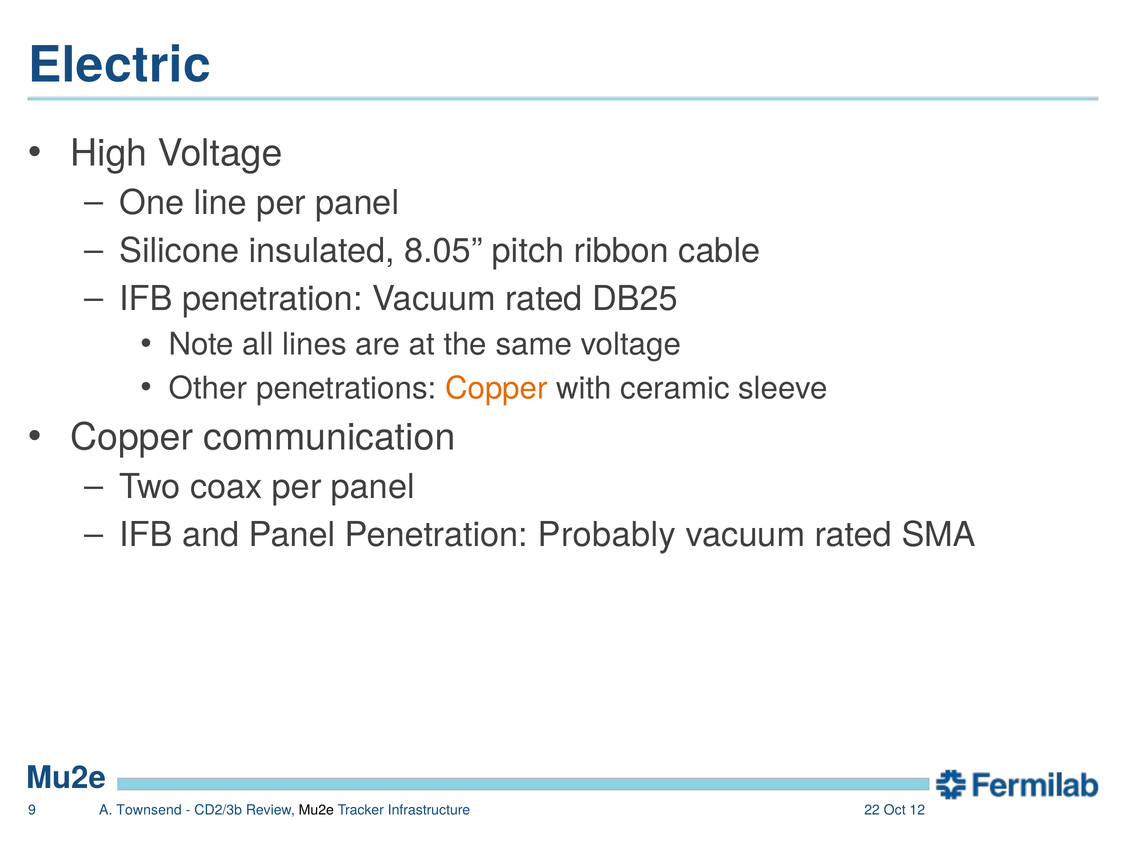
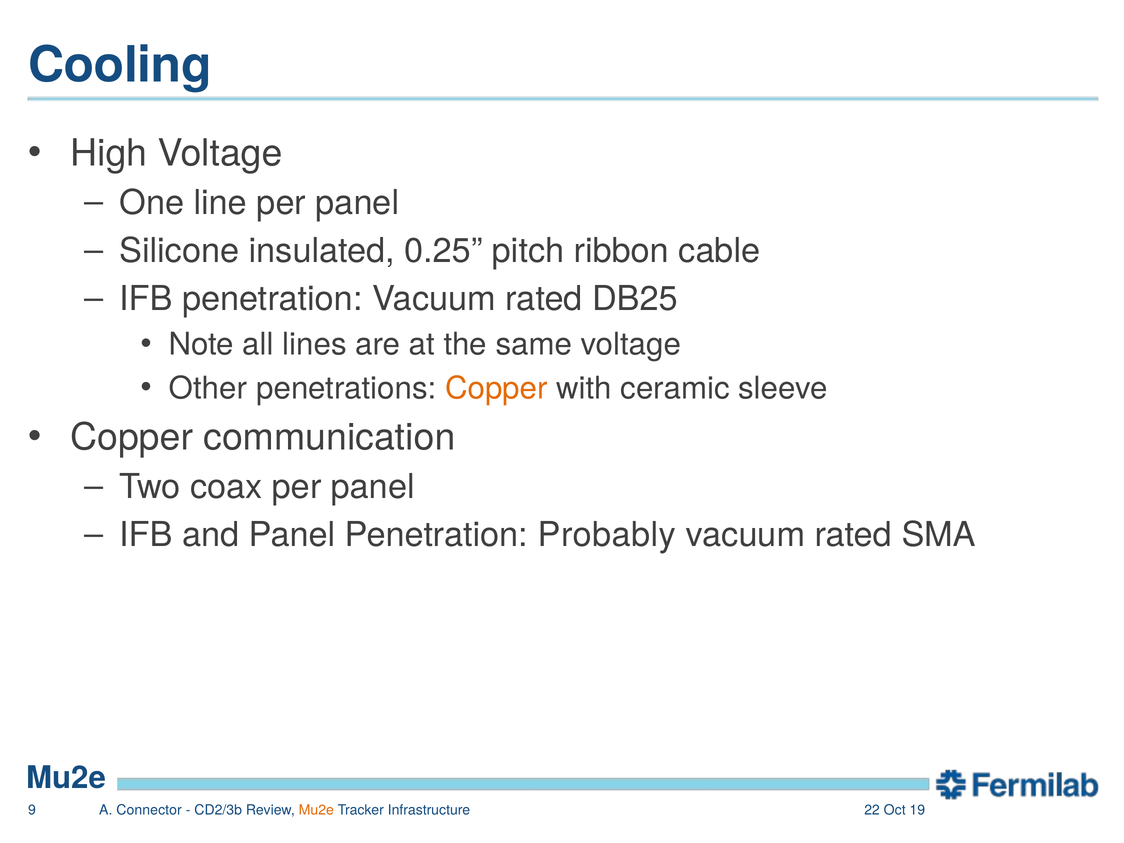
Electric: Electric -> Cooling (120, 65)
8.05: 8.05 -> 0.25 (443, 251)
Townsend: Townsend -> Connector (149, 810)
Mu2e colour: black -> orange (316, 810)
12: 12 -> 19 (917, 810)
